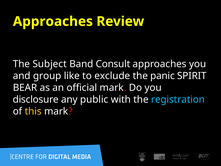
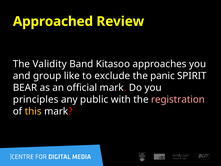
Approaches: Approaches -> Approached (53, 21)
Subject: Subject -> Validity (50, 64)
Consult: Consult -> Kitasoo (113, 64)
disclosure: disclosure -> principles (36, 99)
registration colour: light blue -> pink (178, 99)
